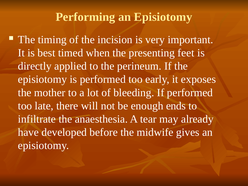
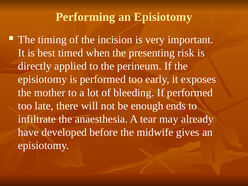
feet: feet -> risk (186, 53)
